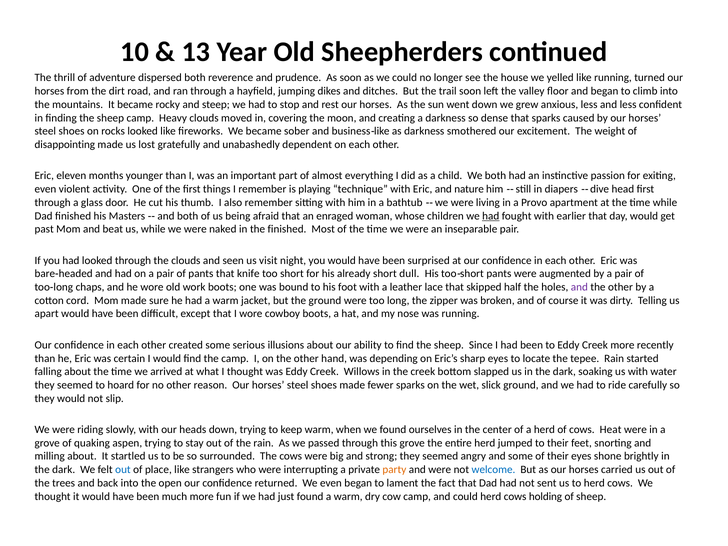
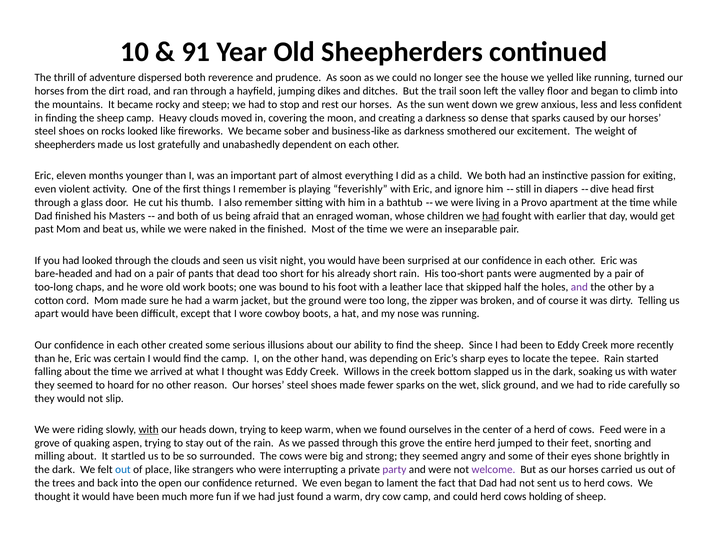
13: 13 -> 91 (196, 52)
disappointing: disappointing -> sheepherders (65, 145)
technique: technique -> feverishly (360, 189)
nature: nature -> ignore (469, 189)
knife: knife -> dead (248, 274)
short dull: dull -> rain (409, 274)
with underline: none -> present (149, 430)
Heat: Heat -> Feed (611, 430)
party colour: orange -> purple (394, 470)
welcome colour: blue -> purple (493, 470)
